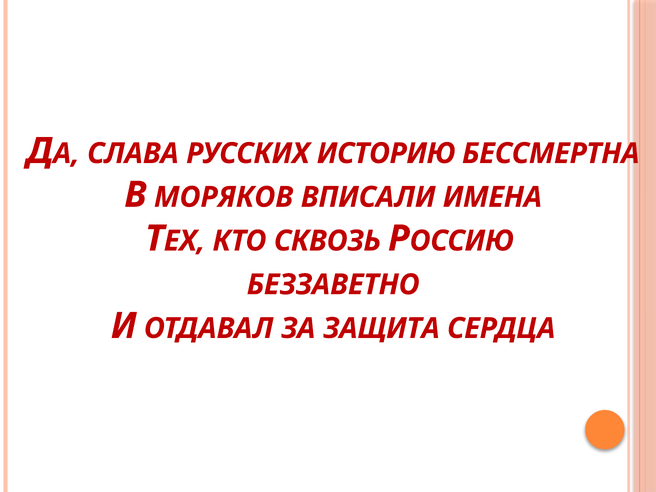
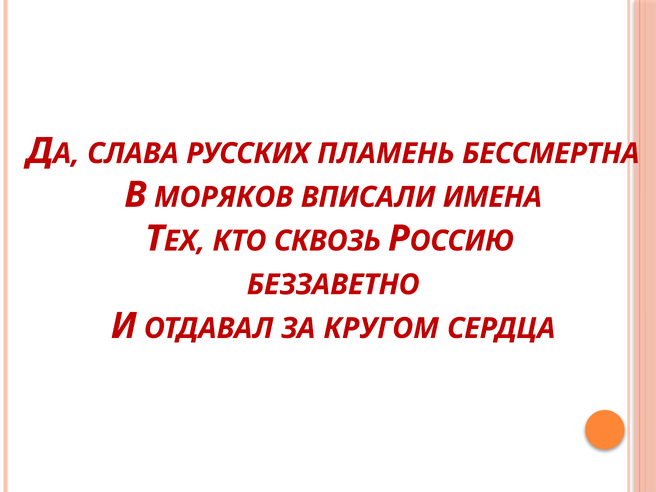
ИСТОРИЮ: ИСТОРИЮ -> ПЛАМЕНЬ (386, 153)
ЗАЩИТА: ЗАЩИТА -> КРУГОМ (381, 328)
